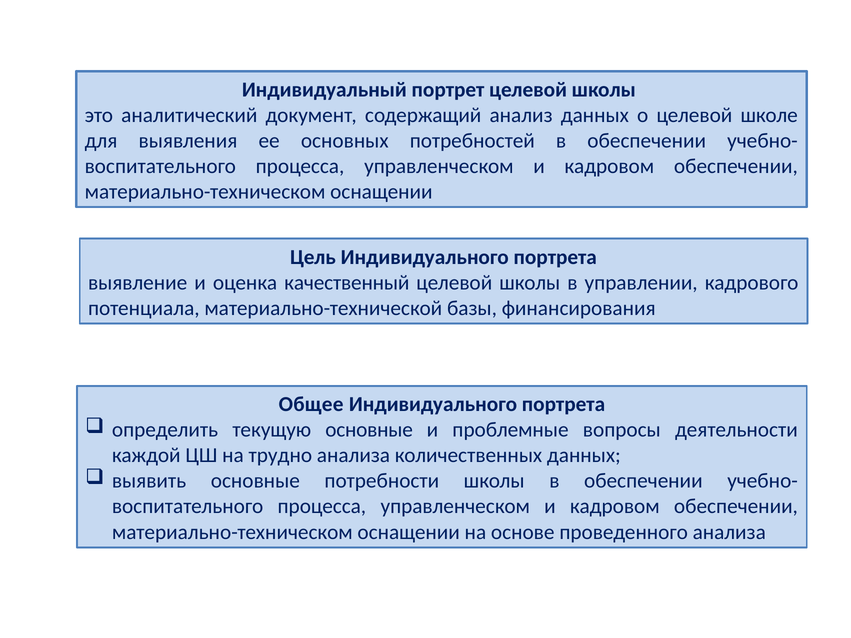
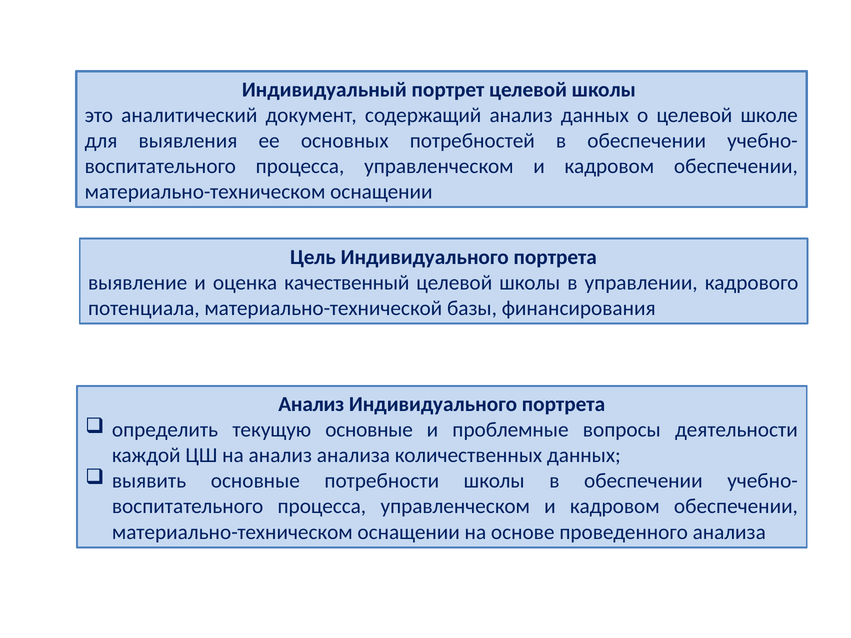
Общее: Общее -> Анализ (311, 405)
на трудно: трудно -> анализ (280, 456)
